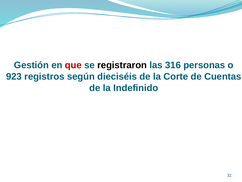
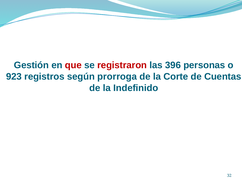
registraron colour: black -> red (122, 65)
316: 316 -> 396 (173, 65)
dieciséis: dieciséis -> prorroga (117, 76)
